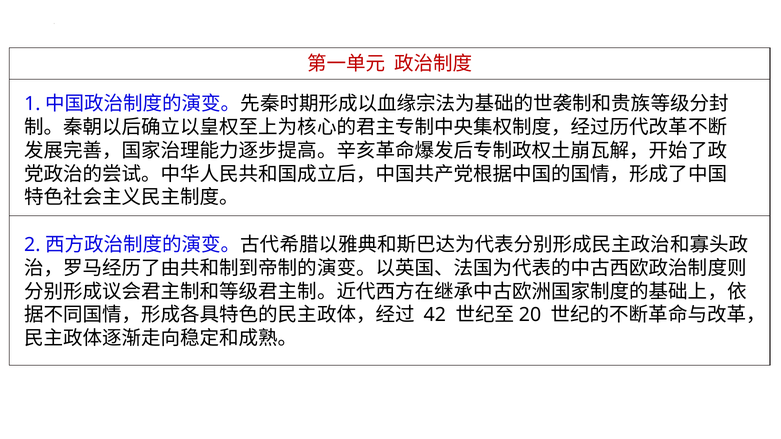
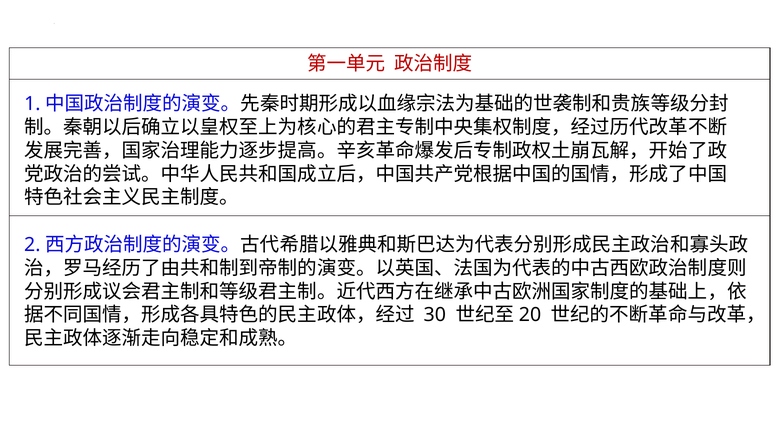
42: 42 -> 30 (435, 315)
